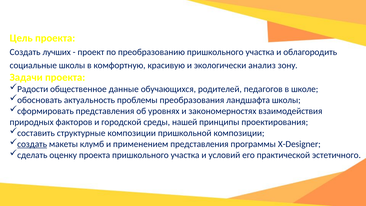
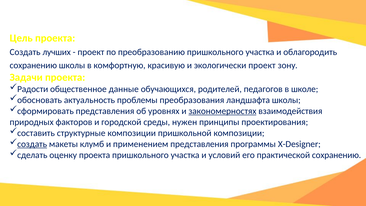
социальные: социальные -> сохранению (33, 65)
экологически анализ: анализ -> проект (262, 65)
закономерностях underline: none -> present (222, 111)
нашей: нашей -> нужен (185, 122)
практической эстетичного: эстетичного -> сохранению (337, 155)
